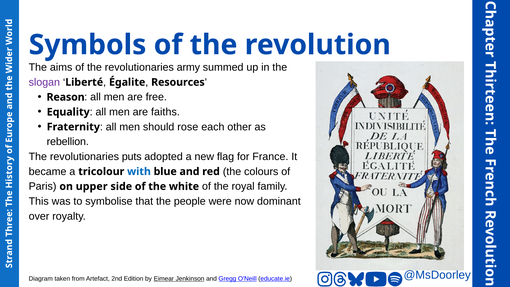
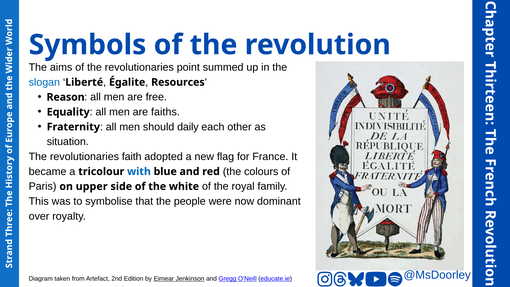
army: army -> point (188, 67)
slogan colour: purple -> blue (44, 82)
rose: rose -> daily (188, 127)
rebellion: rebellion -> situation (68, 142)
puts: puts -> faith (132, 157)
